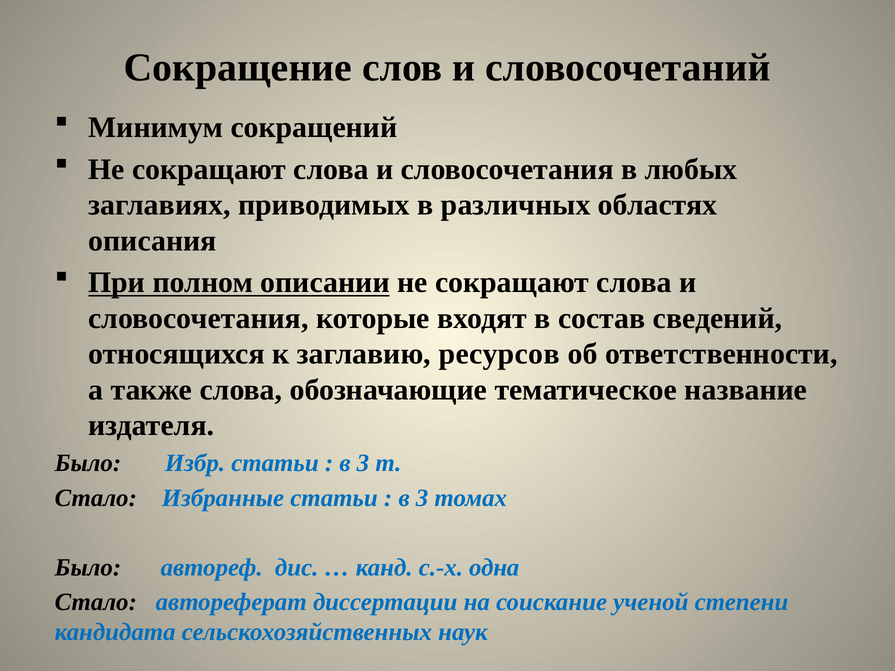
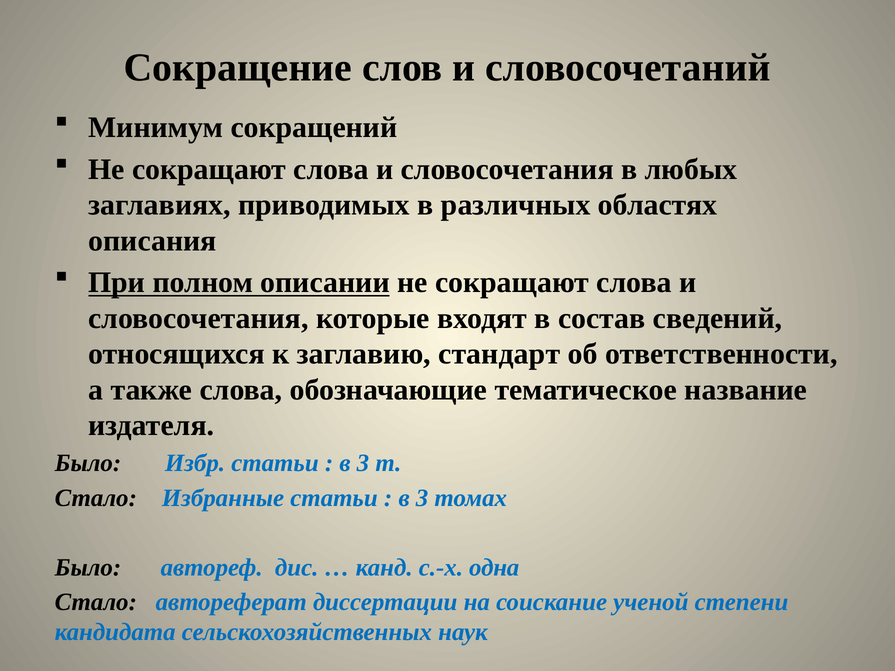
ресурсов: ресурсов -> стандарт (499, 354)
